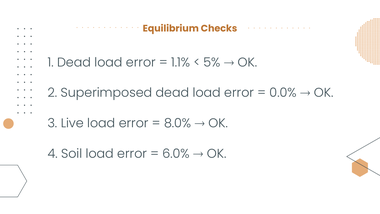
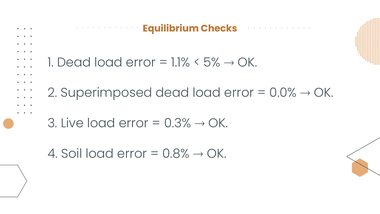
8.0%: 8.0% -> 0.3% (178, 123)
6.0%: 6.0% -> 0.8% (176, 153)
